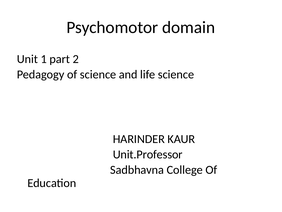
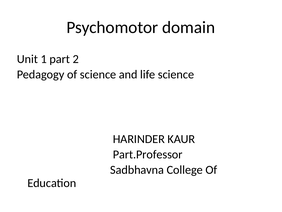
Unit.Professor: Unit.Professor -> Part.Professor (148, 154)
